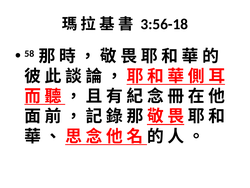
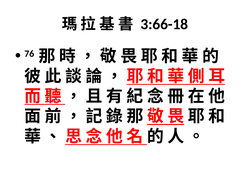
3:56-18: 3:56-18 -> 3:66-18 (164, 24)
58: 58 -> 76 (29, 54)
